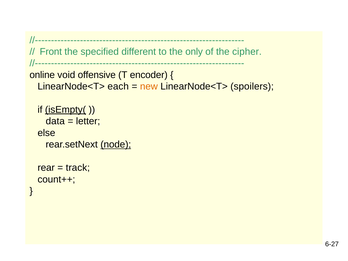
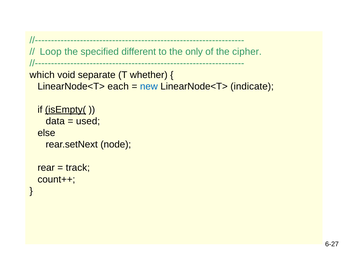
Front: Front -> Loop (51, 52)
online: online -> which (42, 75)
offensive: offensive -> separate (97, 75)
encoder: encoder -> whether (149, 75)
new colour: orange -> blue (149, 86)
spoilers: spoilers -> indicate (252, 86)
letter: letter -> used (88, 121)
node underline: present -> none (116, 145)
